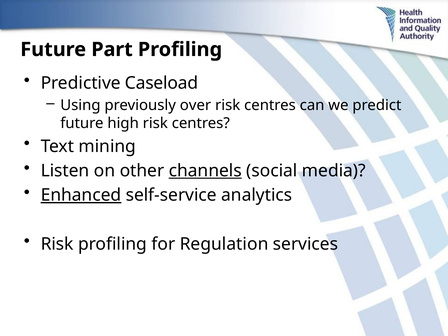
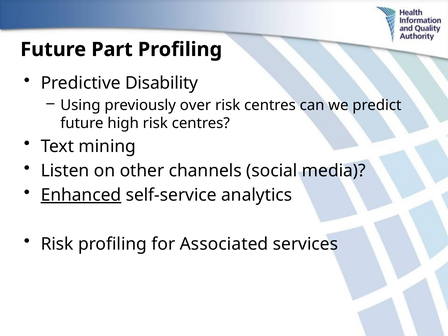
Caseload: Caseload -> Disability (162, 83)
channels underline: present -> none (205, 171)
Regulation: Regulation -> Associated (224, 244)
